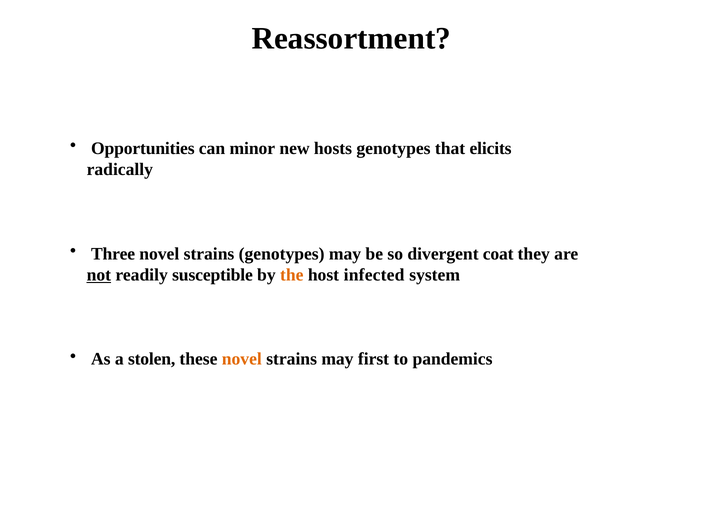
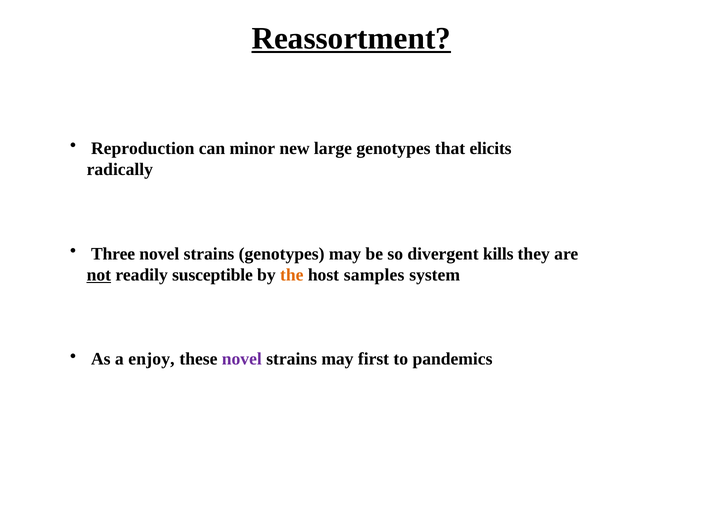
Reassortment underline: none -> present (351, 38)
Opportunities: Opportunities -> Reproduction (143, 148)
hosts: hosts -> large (333, 148)
coat: coat -> kills (498, 254)
infected: infected -> samples (374, 275)
stolen: stolen -> enjoy (151, 359)
novel colour: orange -> purple (242, 359)
